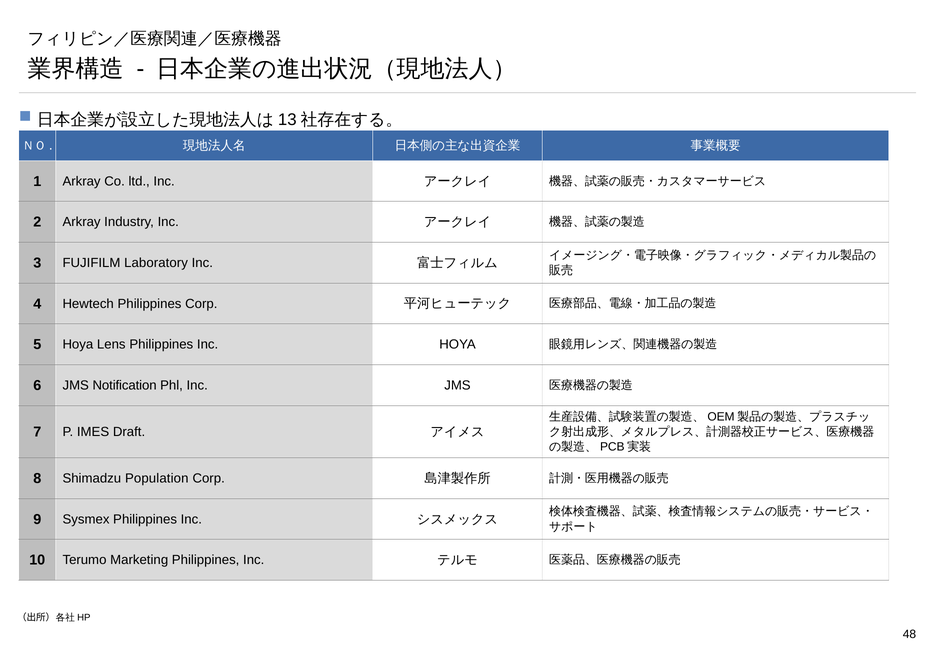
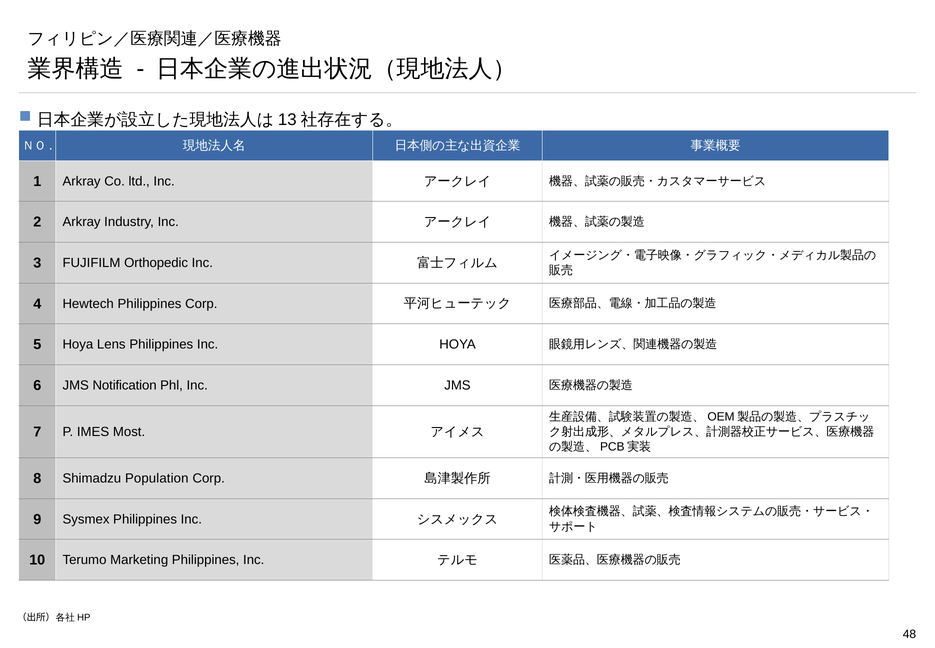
Laboratory: Laboratory -> Orthopedic (156, 263)
Draft: Draft -> Most (129, 431)
